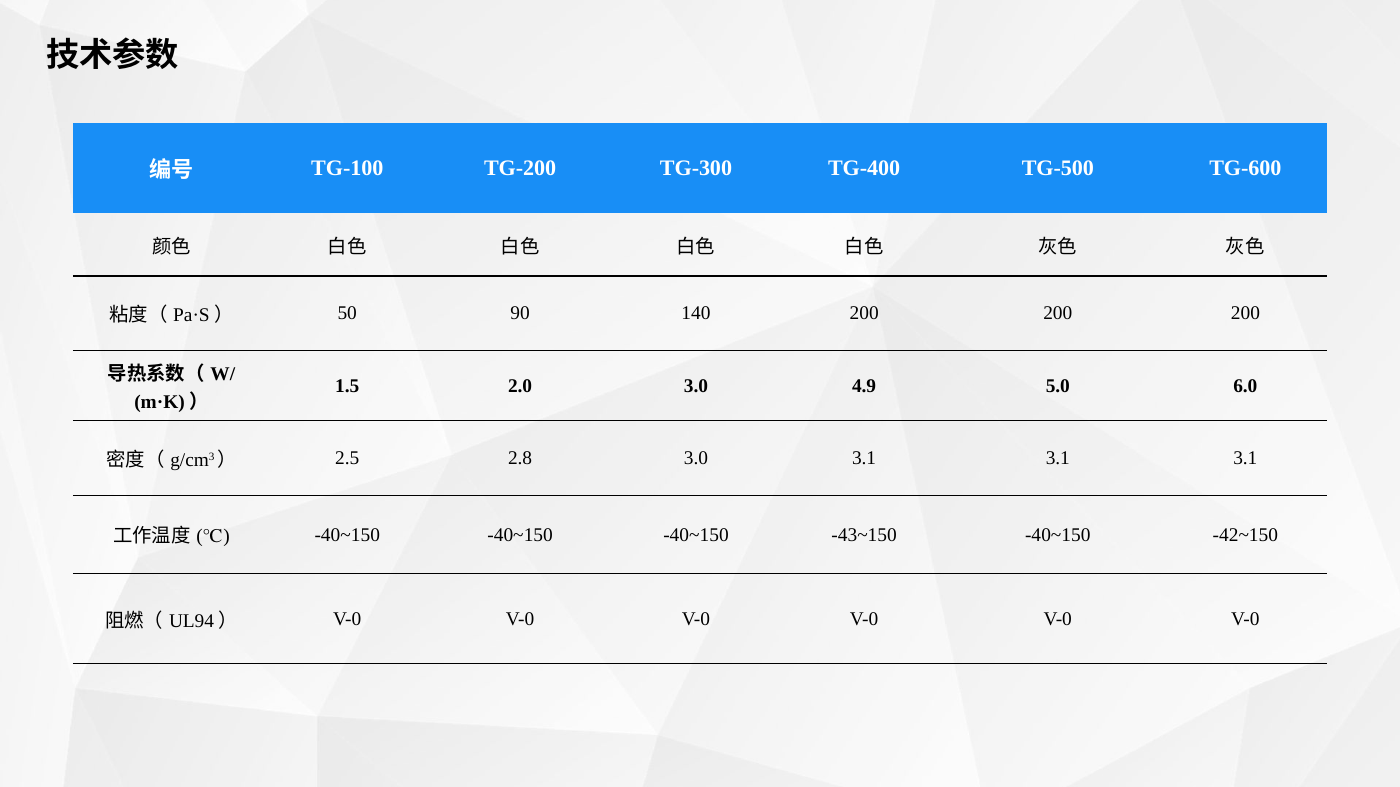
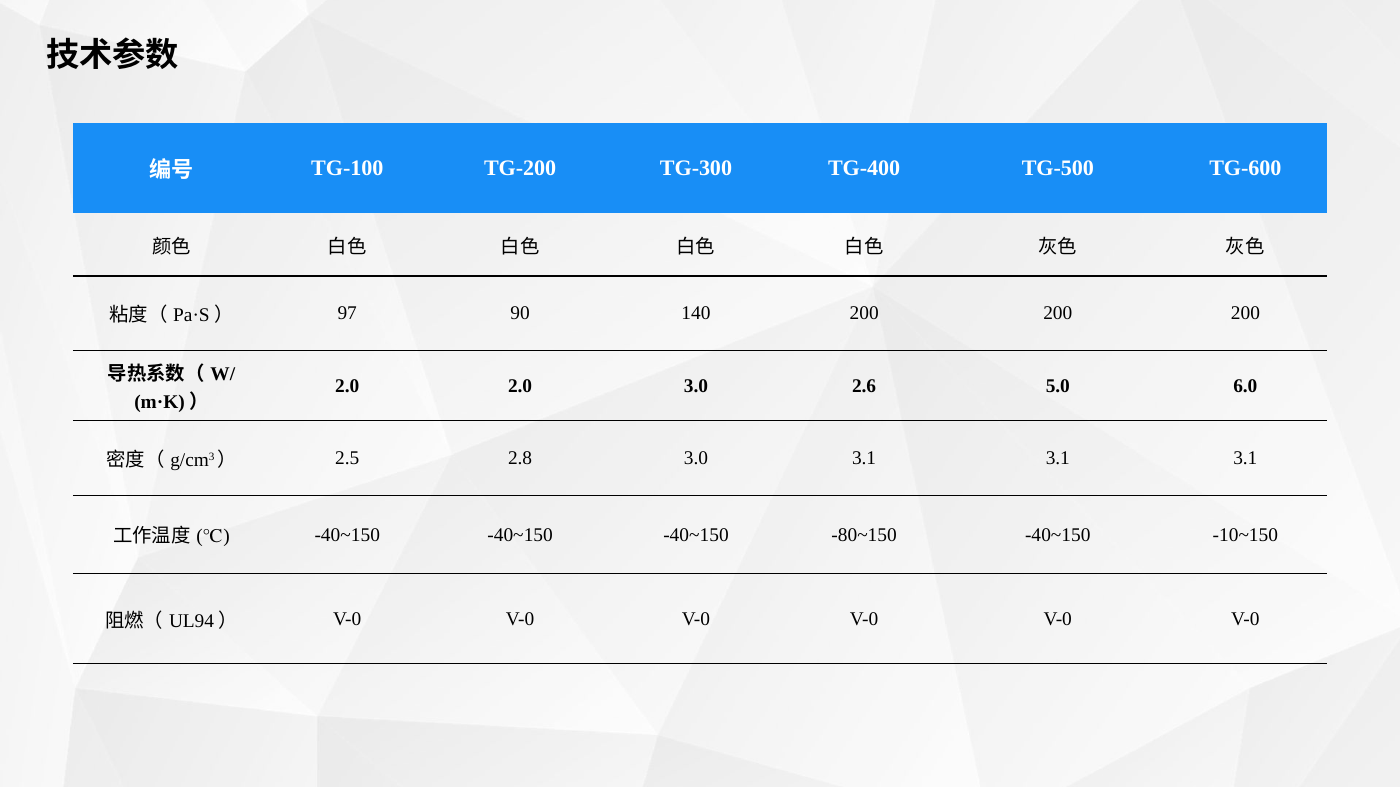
50: 50 -> 97 (347, 314)
1.5: 1.5 -> 2.0 (347, 386)
4.9: 4.9 -> 2.6 (864, 386)
-43~150: -43~150 -> -80~150 (864, 535)
-42~150: -42~150 -> -10~150 (1245, 535)
